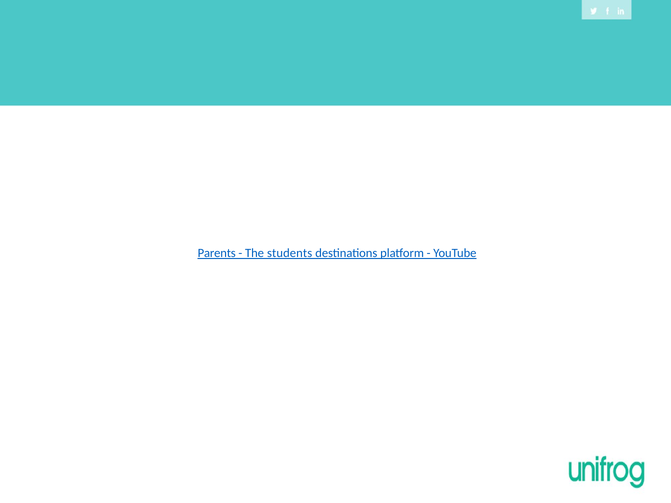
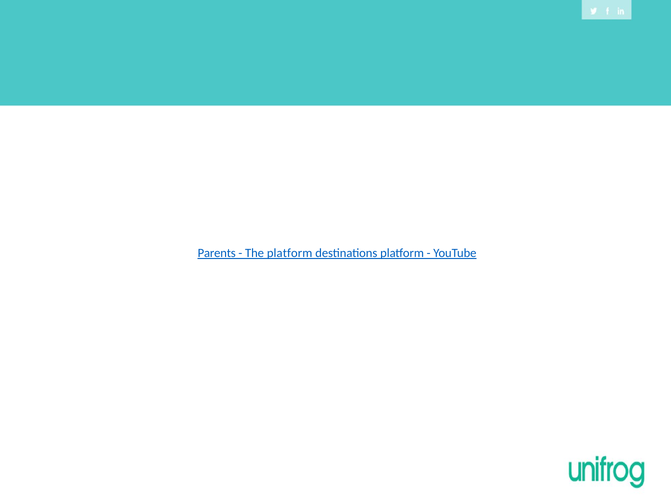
The students: students -> platform (290, 253)
